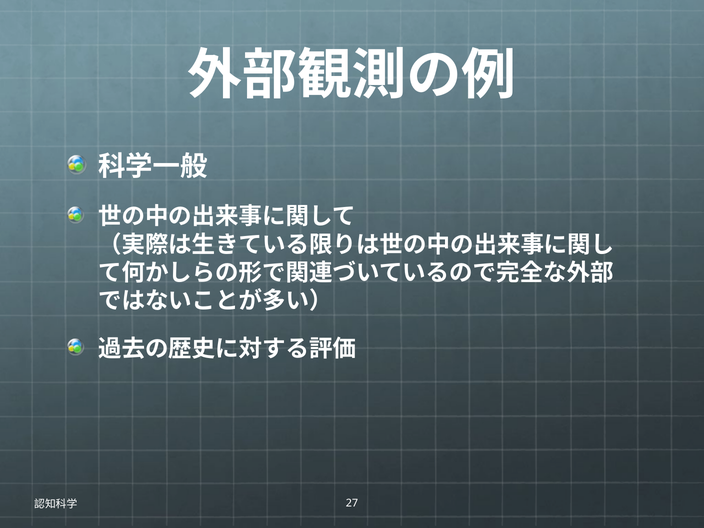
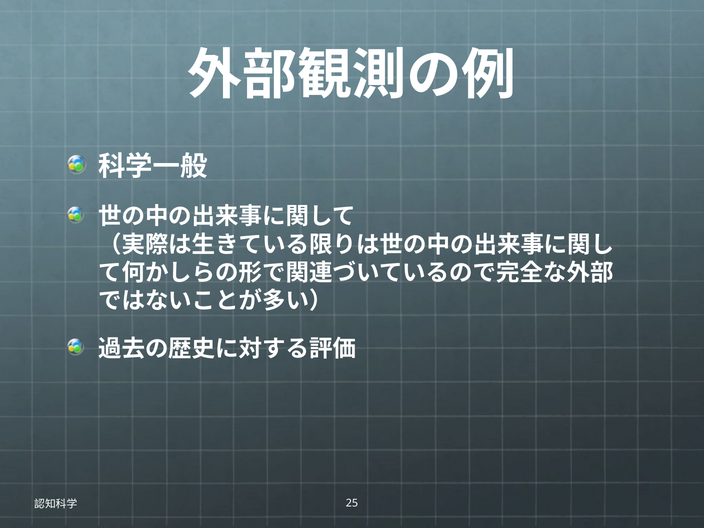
27: 27 -> 25 (352, 503)
